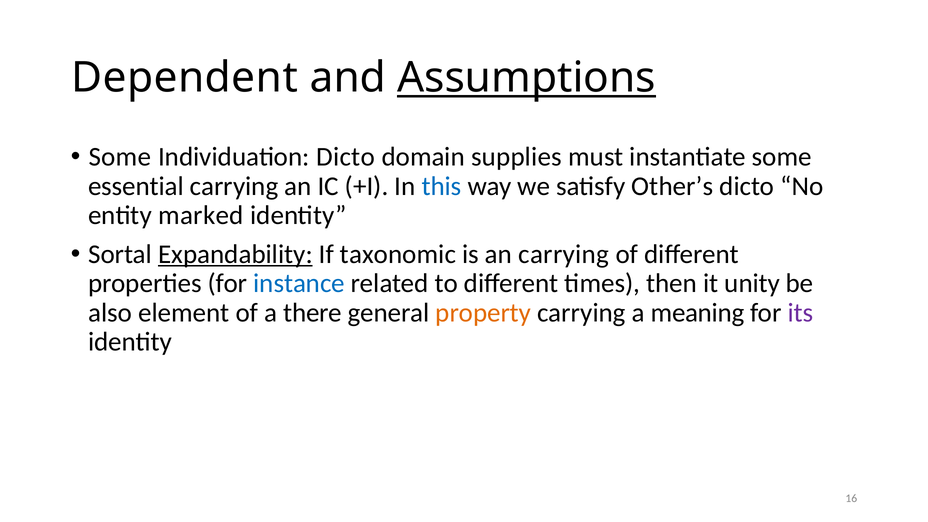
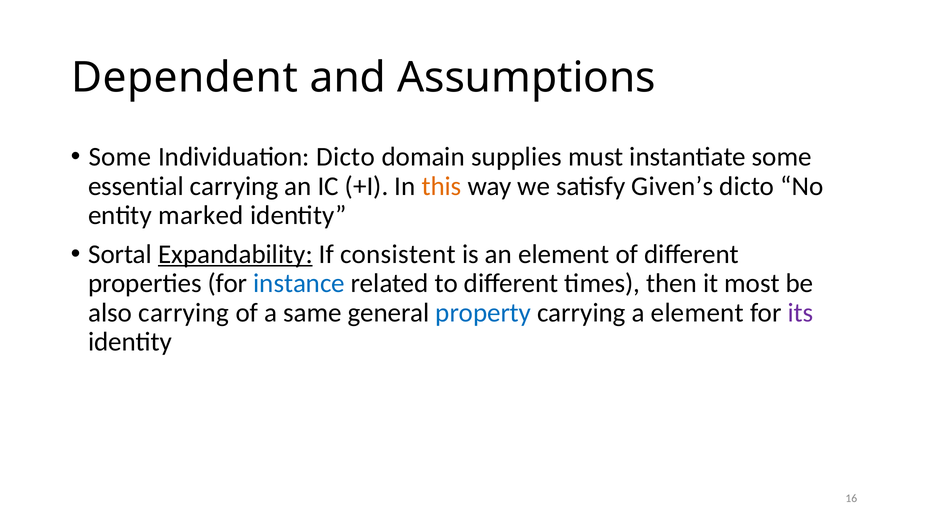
Assumptions underline: present -> none (526, 78)
this colour: blue -> orange (442, 186)
Other’s: Other’s -> Given’s (672, 186)
taxonomic: taxonomic -> consistent (398, 254)
an carrying: carrying -> element (564, 254)
unity: unity -> most (752, 284)
also element: element -> carrying (184, 313)
there: there -> same (312, 313)
property colour: orange -> blue (483, 313)
a meaning: meaning -> element (697, 313)
